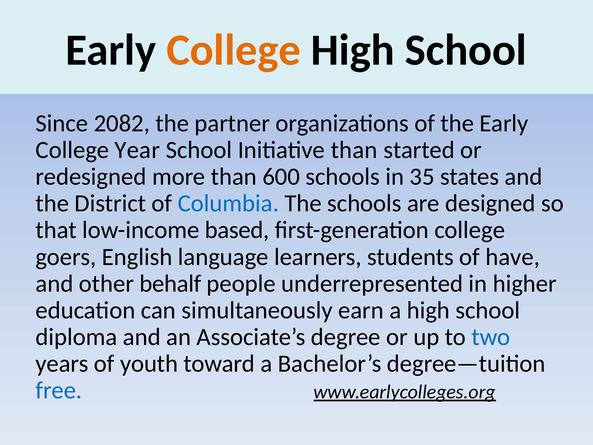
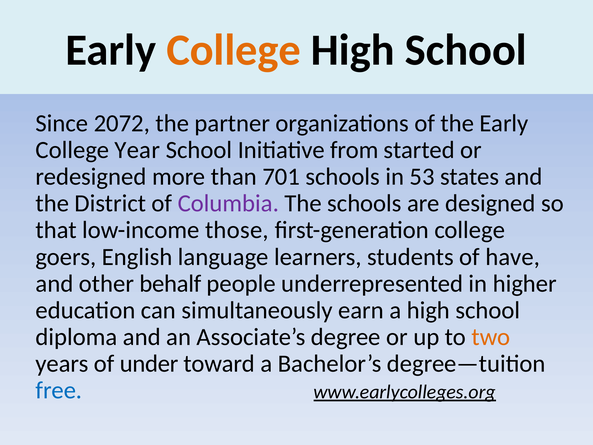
2082: 2082 -> 2072 (122, 123)
Initiative than: than -> from (354, 150)
600: 600 -> 701 (281, 177)
35: 35 -> 53 (422, 177)
Columbia colour: blue -> purple (228, 203)
based: based -> those (237, 230)
two colour: blue -> orange (491, 337)
youth: youth -> under (149, 363)
